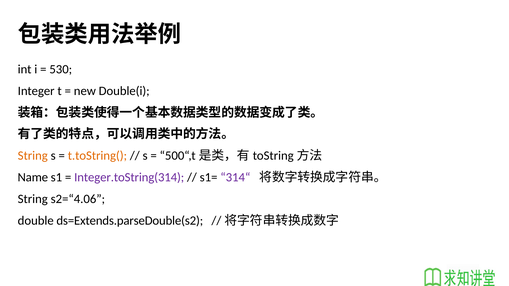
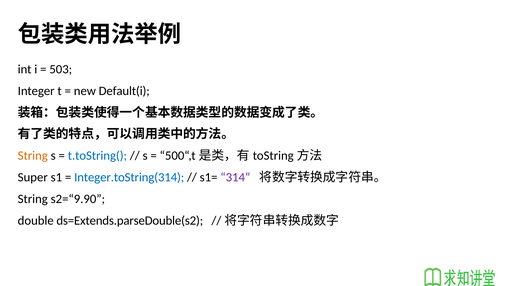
530: 530 -> 503 (61, 69)
Double(i: Double(i -> Default(i (124, 91)
t.toString( colour: orange -> blue (97, 156)
Name: Name -> Super (33, 178)
Integer.toString(314 colour: purple -> blue (129, 178)
s2=“4.06: s2=“4.06 -> s2=“9.90 (78, 199)
